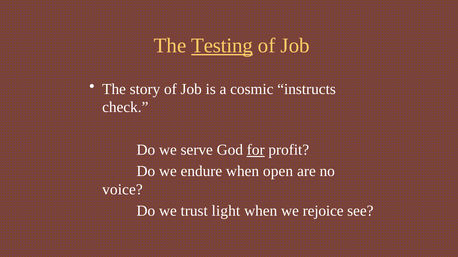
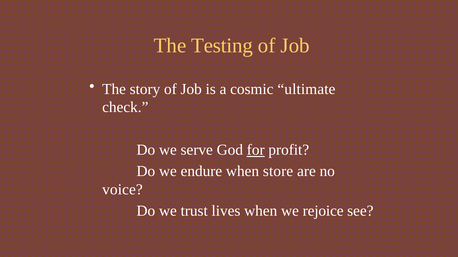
Testing underline: present -> none (222, 46)
instructs: instructs -> ultimate (306, 89)
open: open -> store (278, 172)
light: light -> lives (226, 211)
